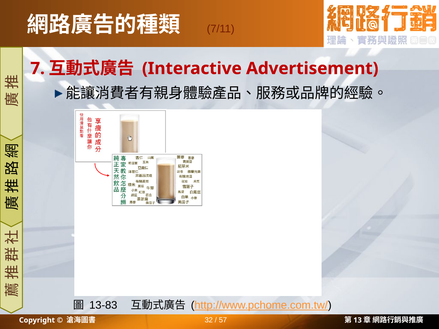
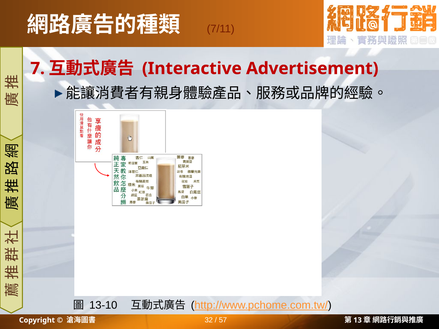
13-83: 13-83 -> 13-10 (103, 305)
